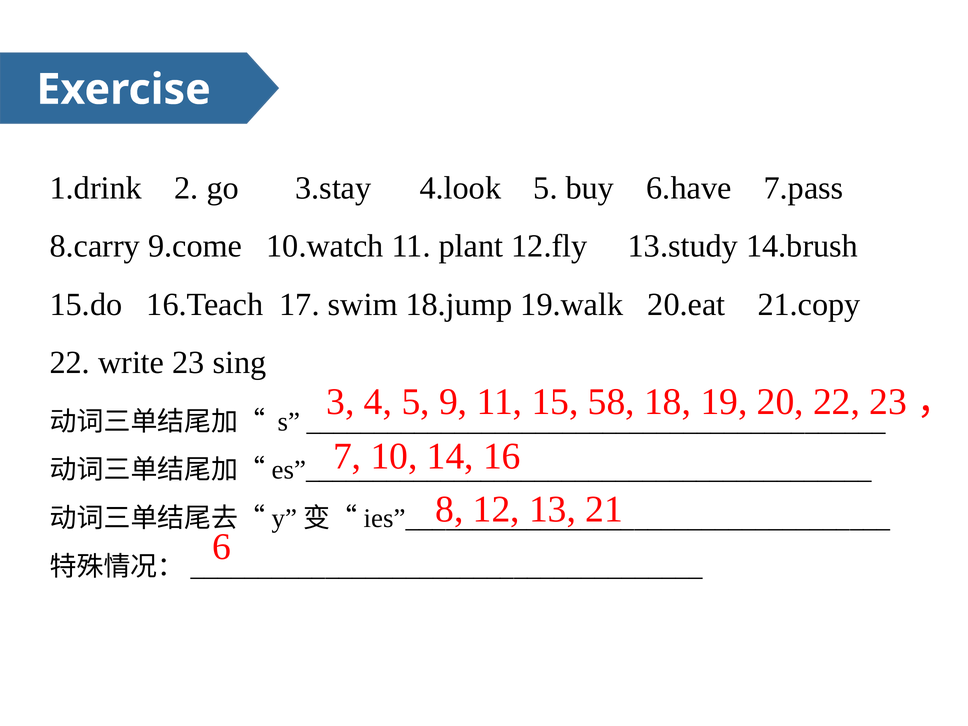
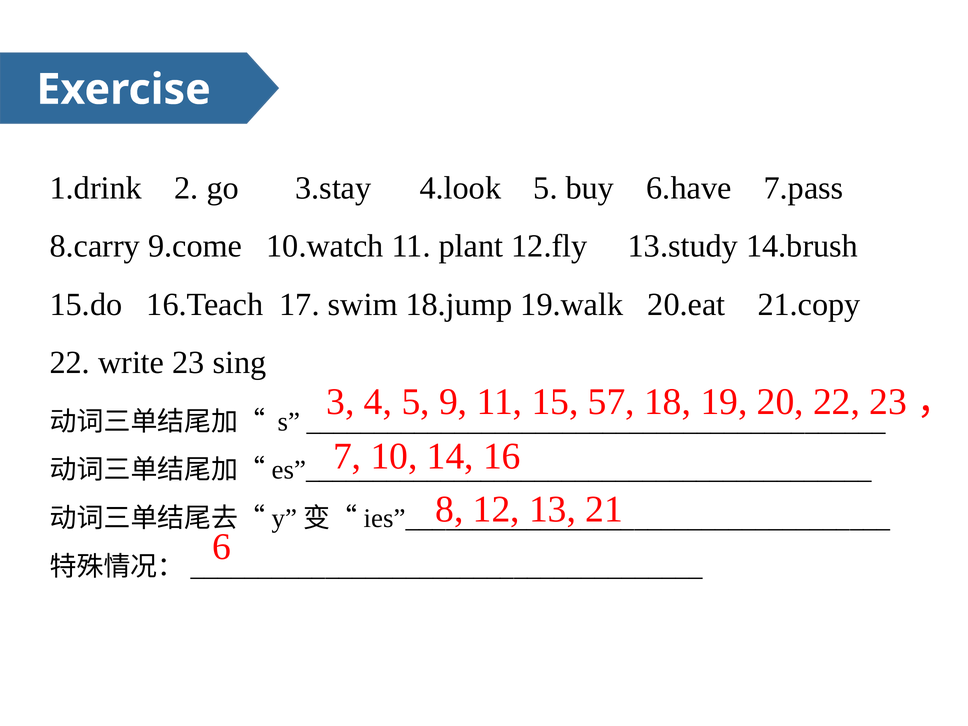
58: 58 -> 57 (611, 402)
